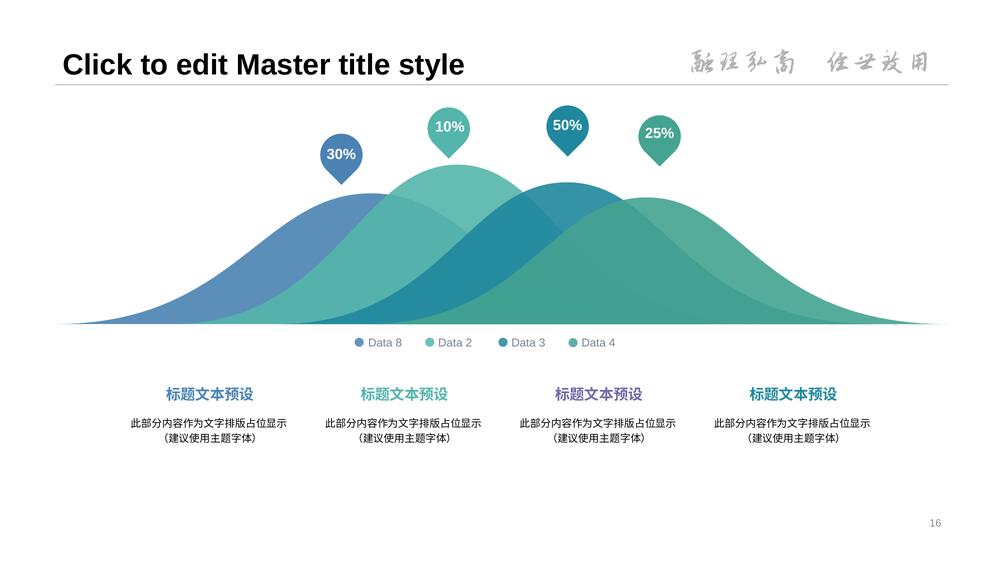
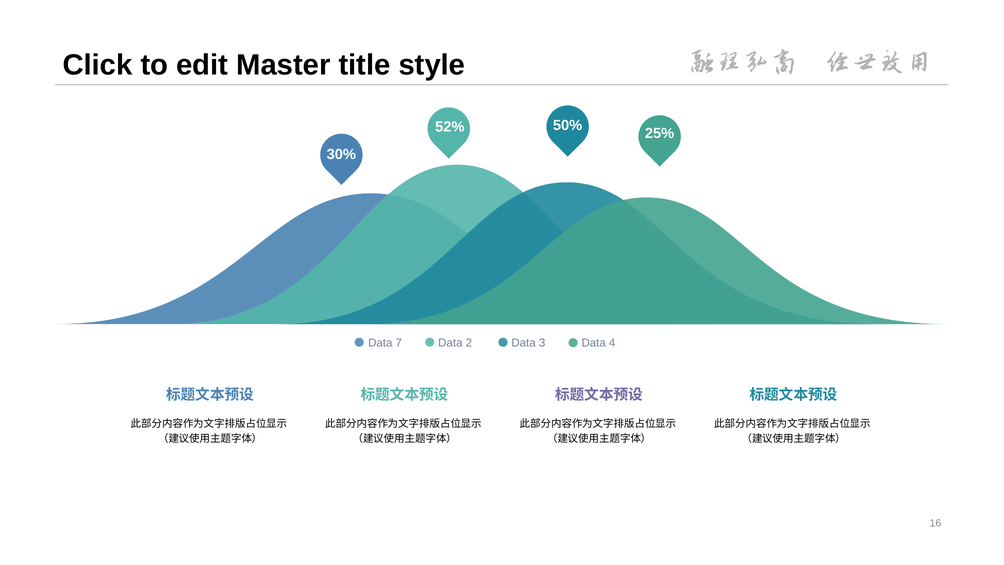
10%: 10% -> 52% (450, 127)
8: 8 -> 7 (399, 343)
